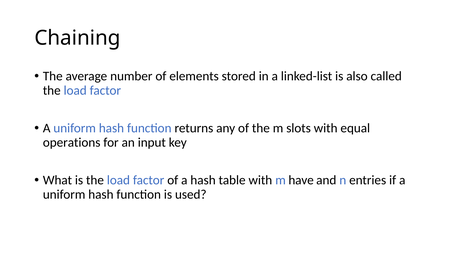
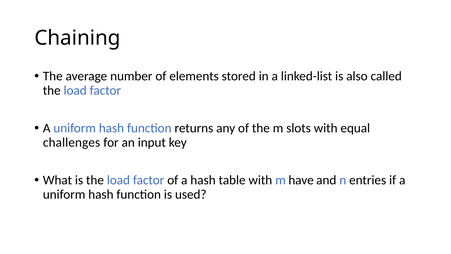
operations: operations -> challenges (72, 142)
